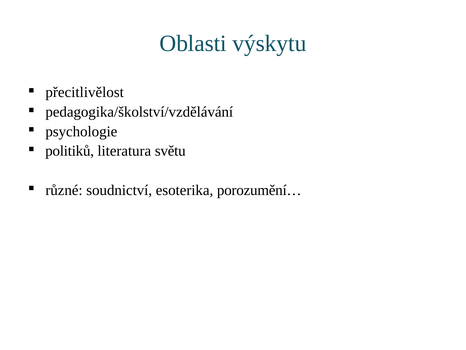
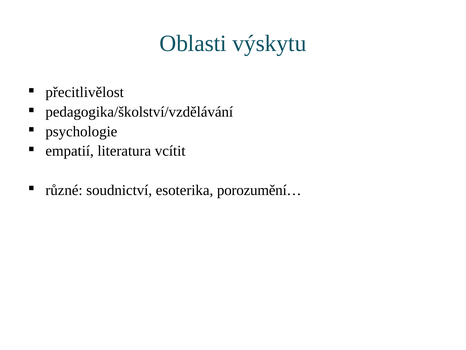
politiků: politiků -> empatií (70, 151)
světu: světu -> vcítit (170, 151)
